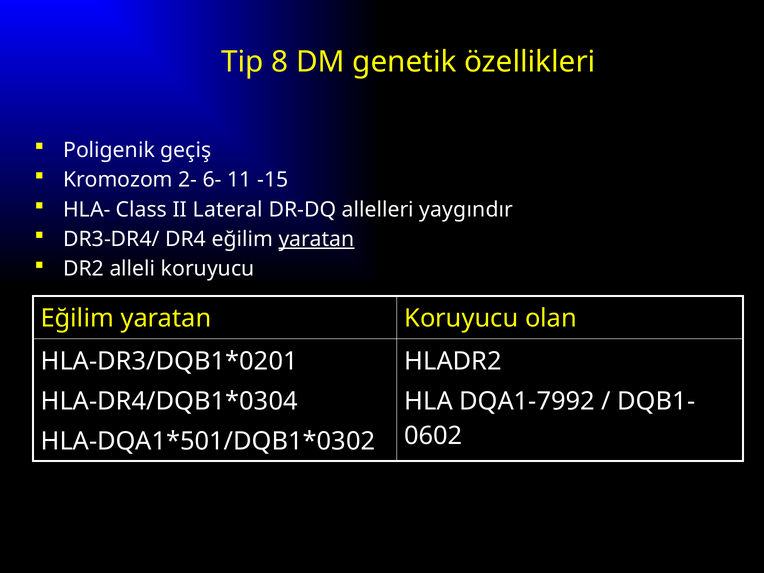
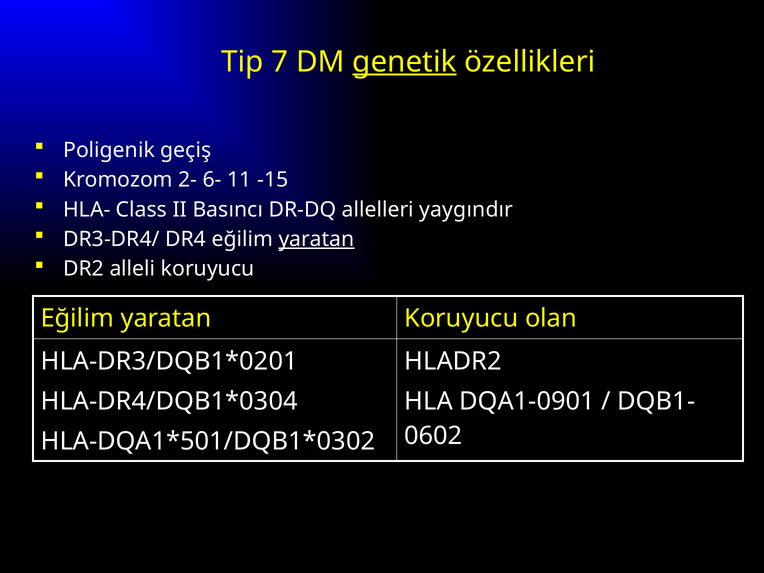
8: 8 -> 7 (280, 62)
genetik underline: none -> present (404, 62)
Lateral: Lateral -> Basıncı (228, 209)
DQA1-7992: DQA1-7992 -> DQA1-0901 (527, 401)
